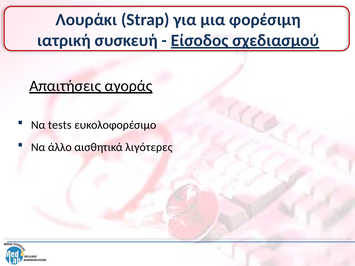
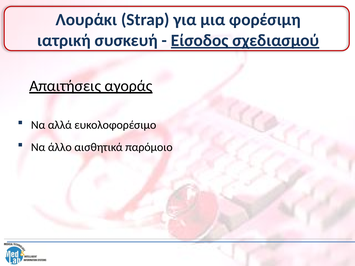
tests: tests -> αλλά (60, 125)
λιγότερες: λιγότερες -> παρόμοιο (149, 147)
